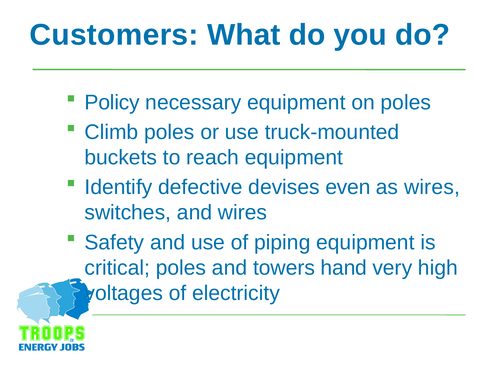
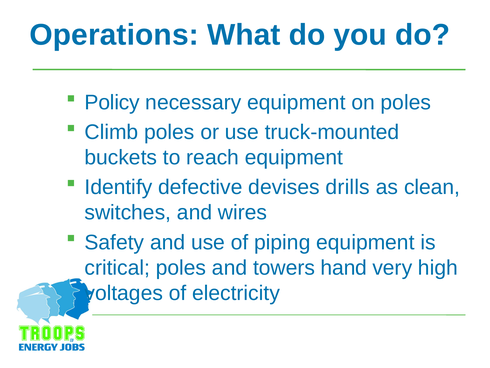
Customers: Customers -> Operations (114, 35)
even: even -> drills (348, 187)
as wires: wires -> clean (432, 187)
